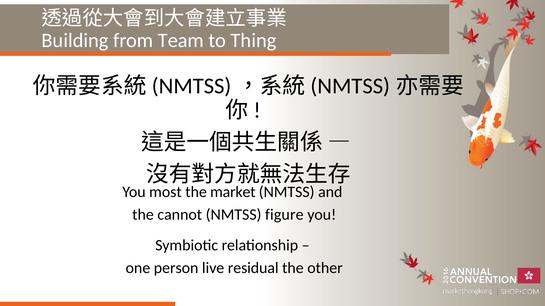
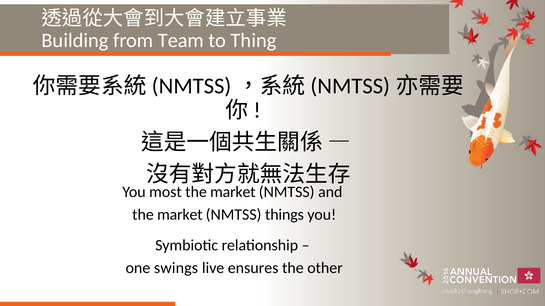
cannot: cannot -> market (180, 215)
figure: figure -> things (284, 215)
person: person -> swings (176, 268)
residual: residual -> ensures (253, 268)
